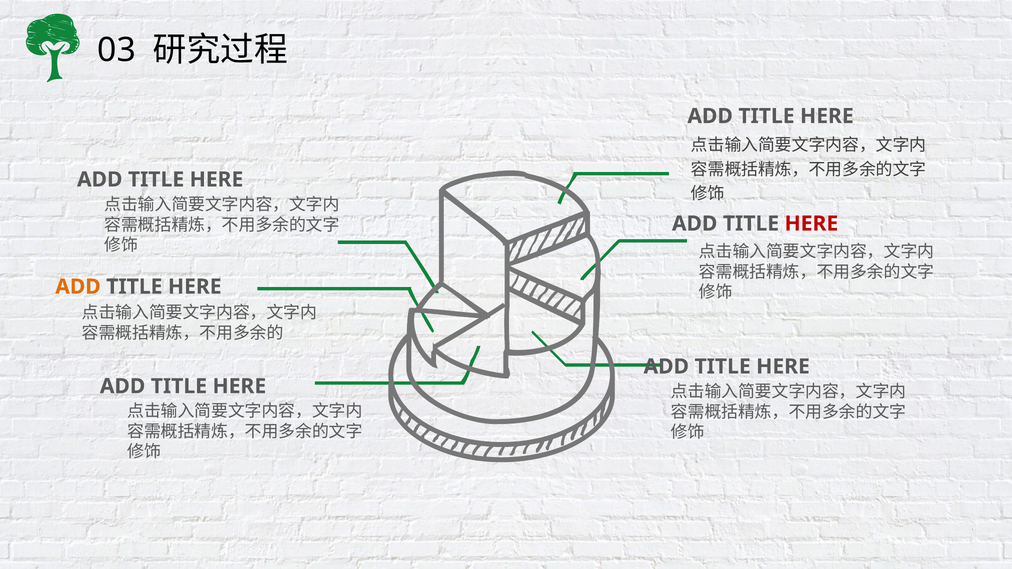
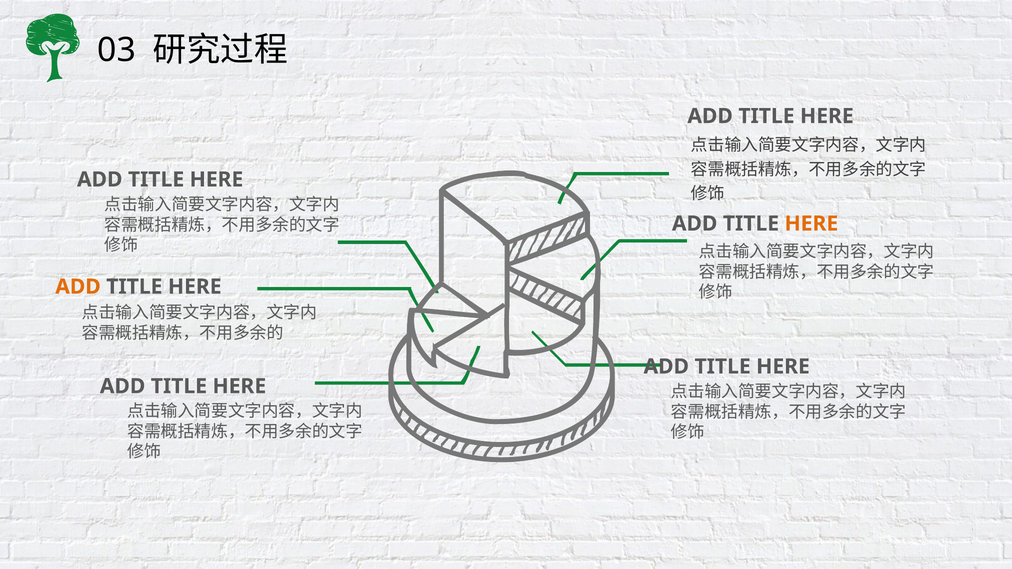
HERE colour: red -> orange (811, 224)
